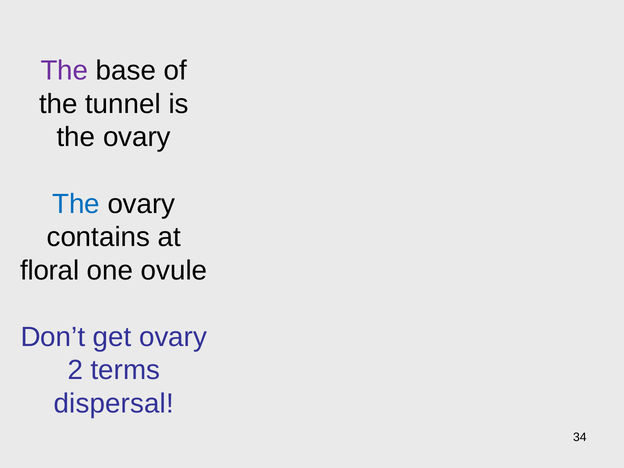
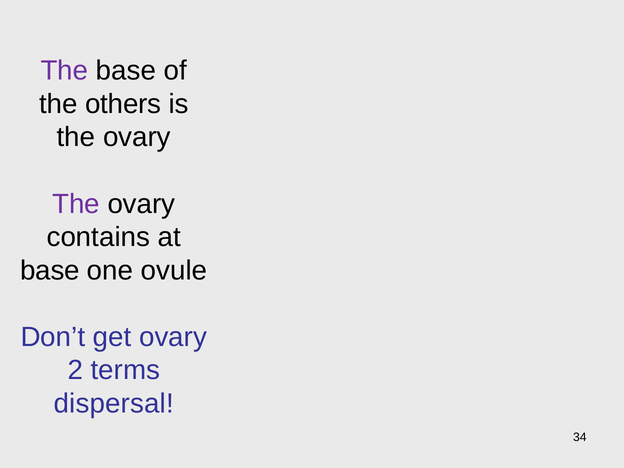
tunnel: tunnel -> others (123, 104)
The colour: blue -> purple (76, 204)
floral: floral -> base (50, 270)
